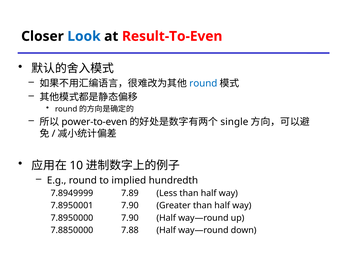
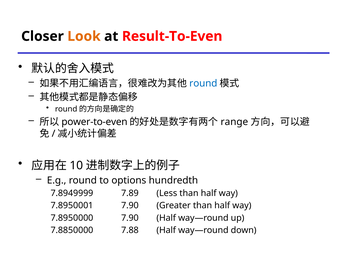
Look colour: blue -> orange (84, 36)
single: single -> range (234, 122)
implied: implied -> options (129, 180)
